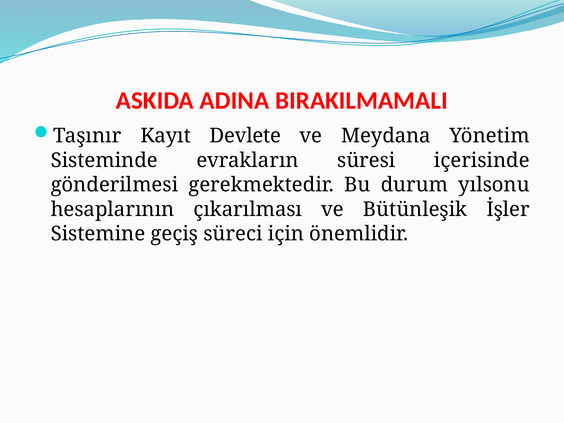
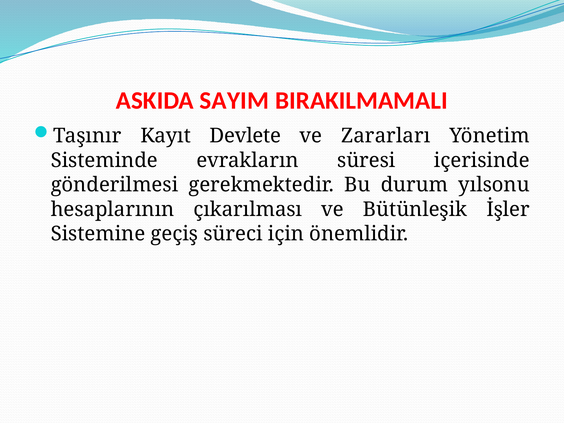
ADINA: ADINA -> SAYIM (234, 101)
Meydana: Meydana -> Zararları (386, 136)
